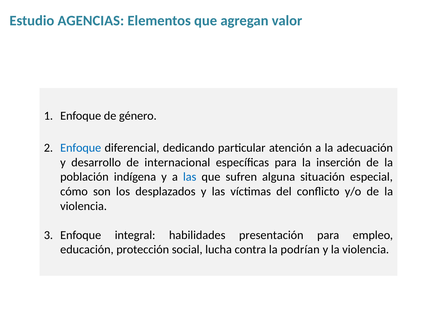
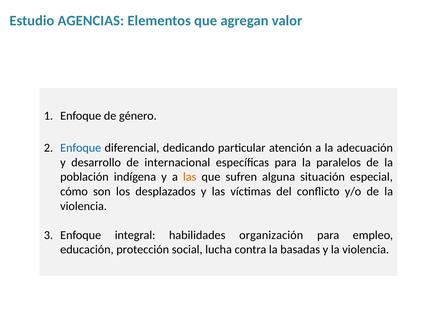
inserción: inserción -> paralelos (339, 163)
las colour: blue -> orange (190, 177)
presentación: presentación -> organización (271, 236)
podrían: podrían -> basadas (300, 250)
